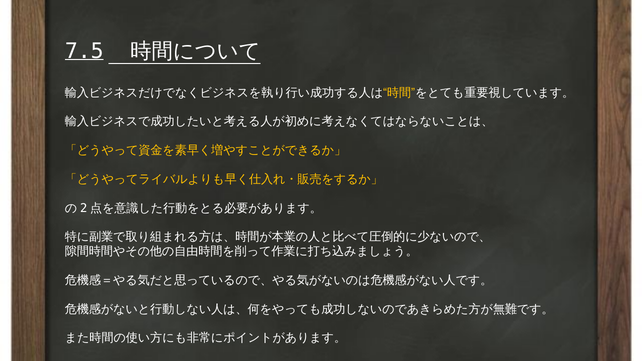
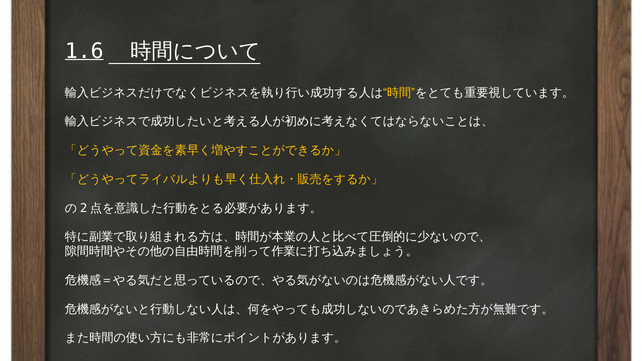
7.5: 7.5 -> 1.6 (84, 51)
